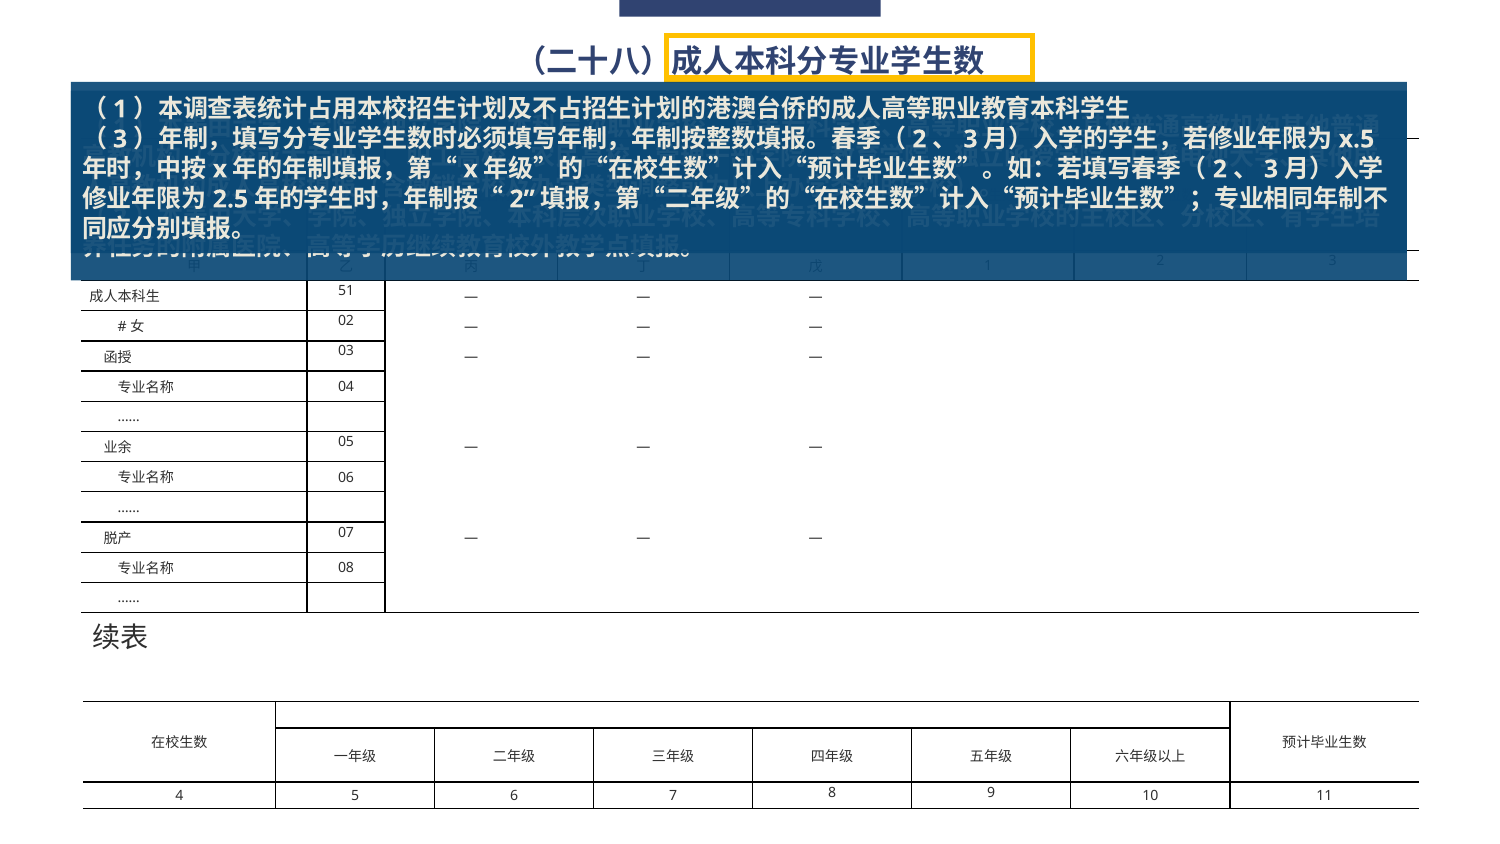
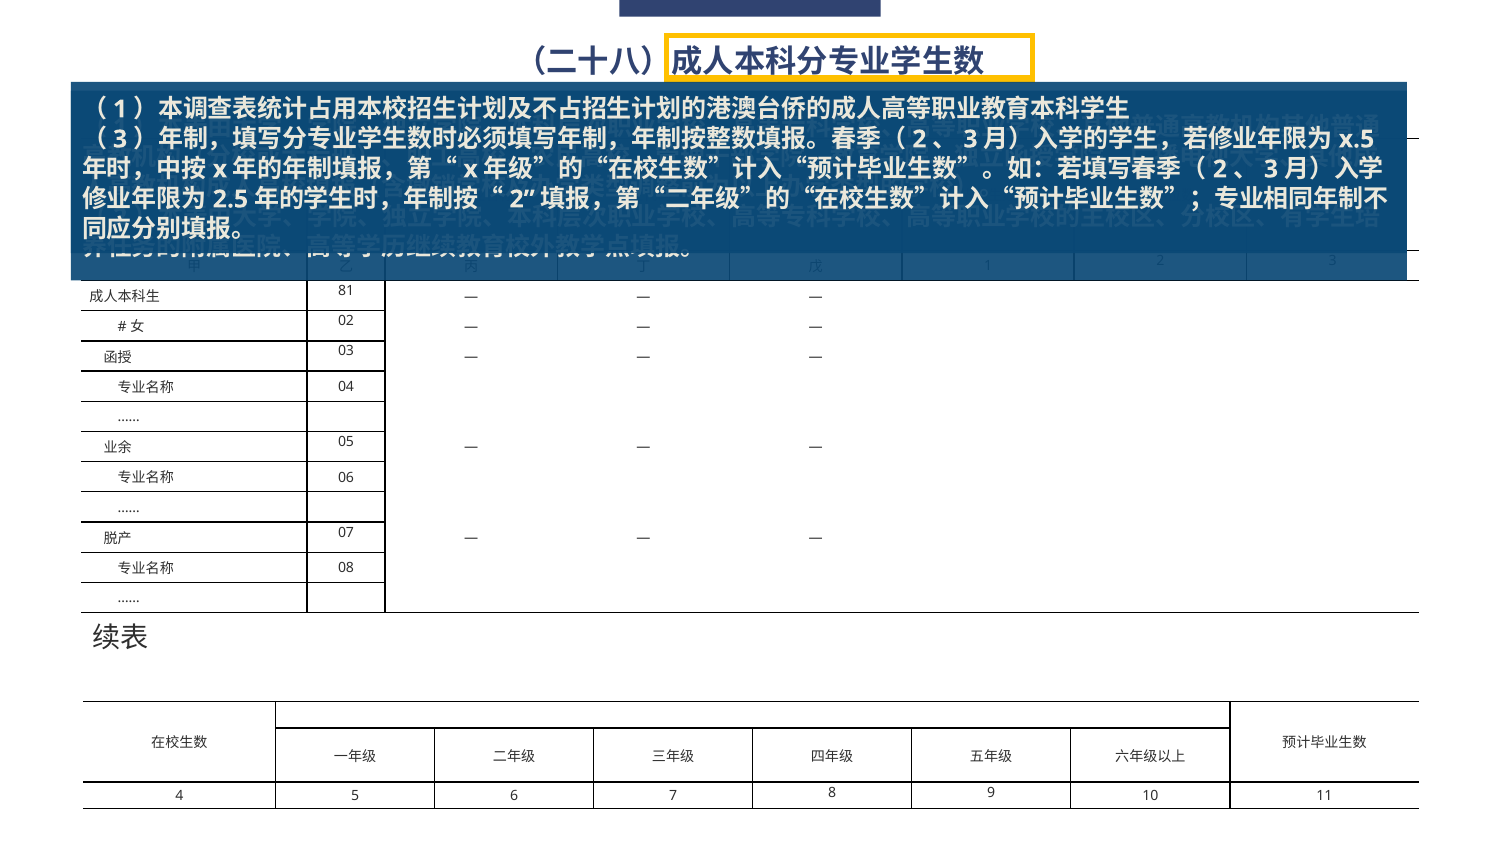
51: 51 -> 81 (346, 291)
